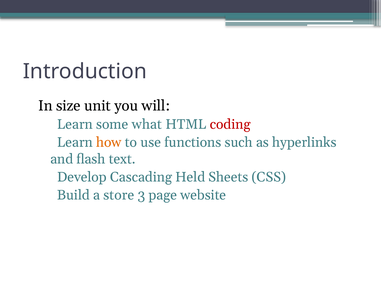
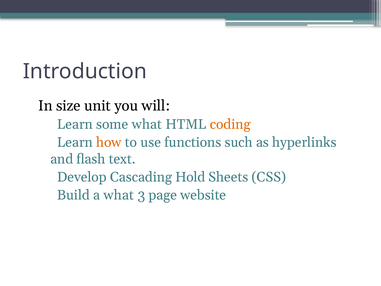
coding colour: red -> orange (230, 124)
Held: Held -> Hold (190, 177)
a store: store -> what (119, 195)
